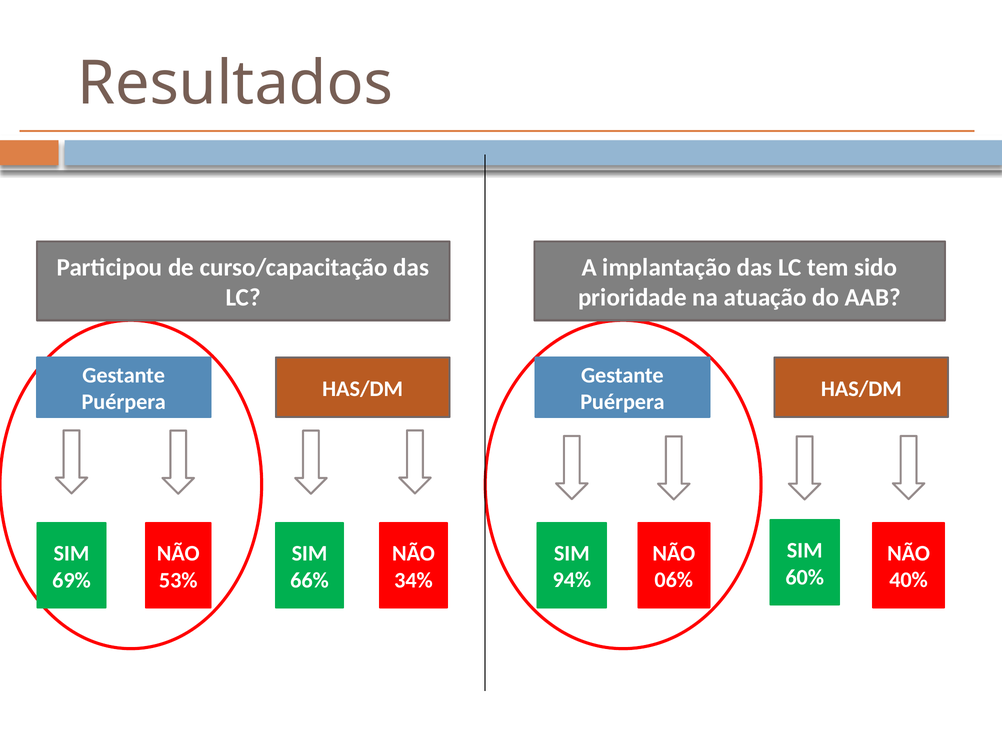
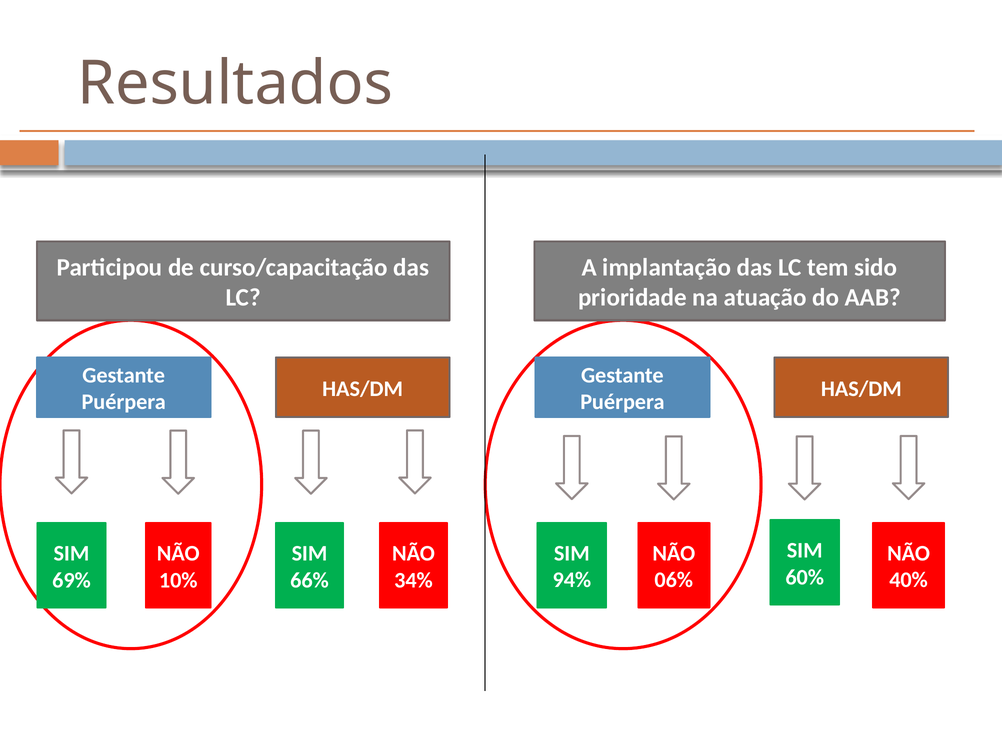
53%: 53% -> 10% (178, 581)
